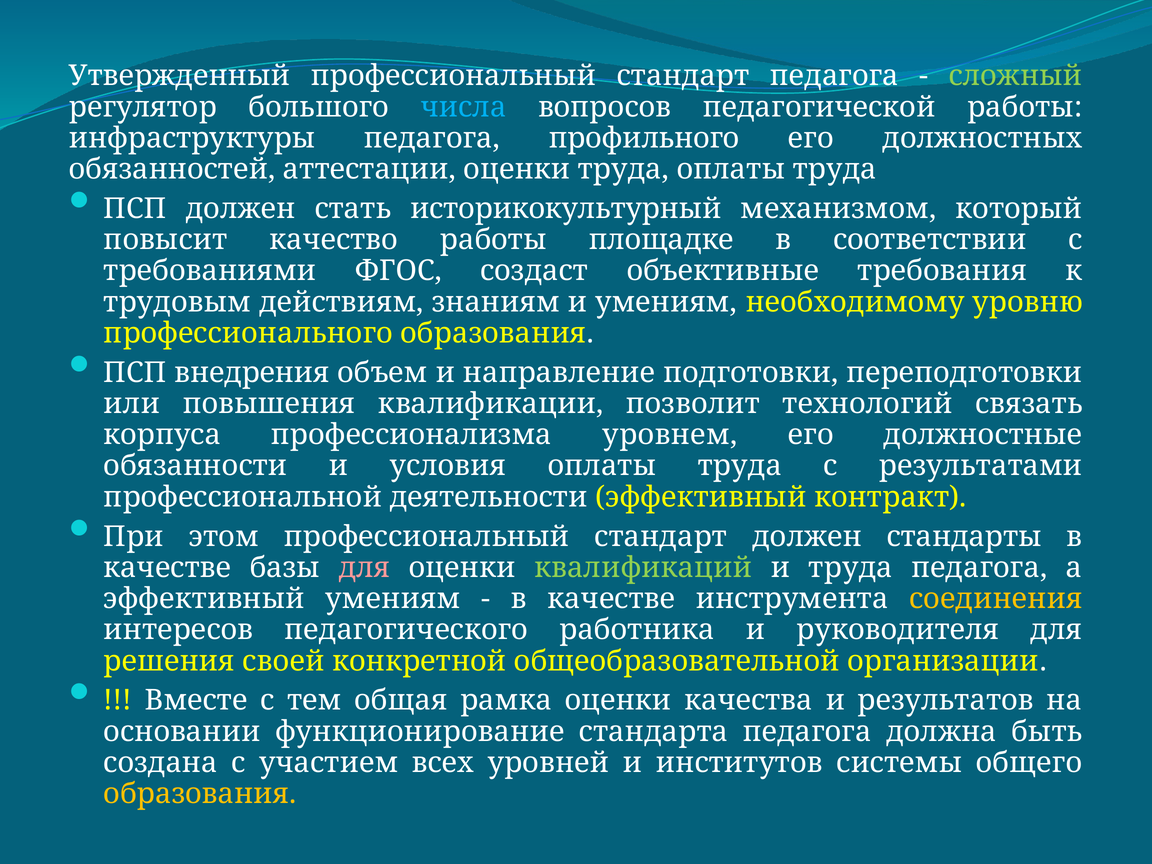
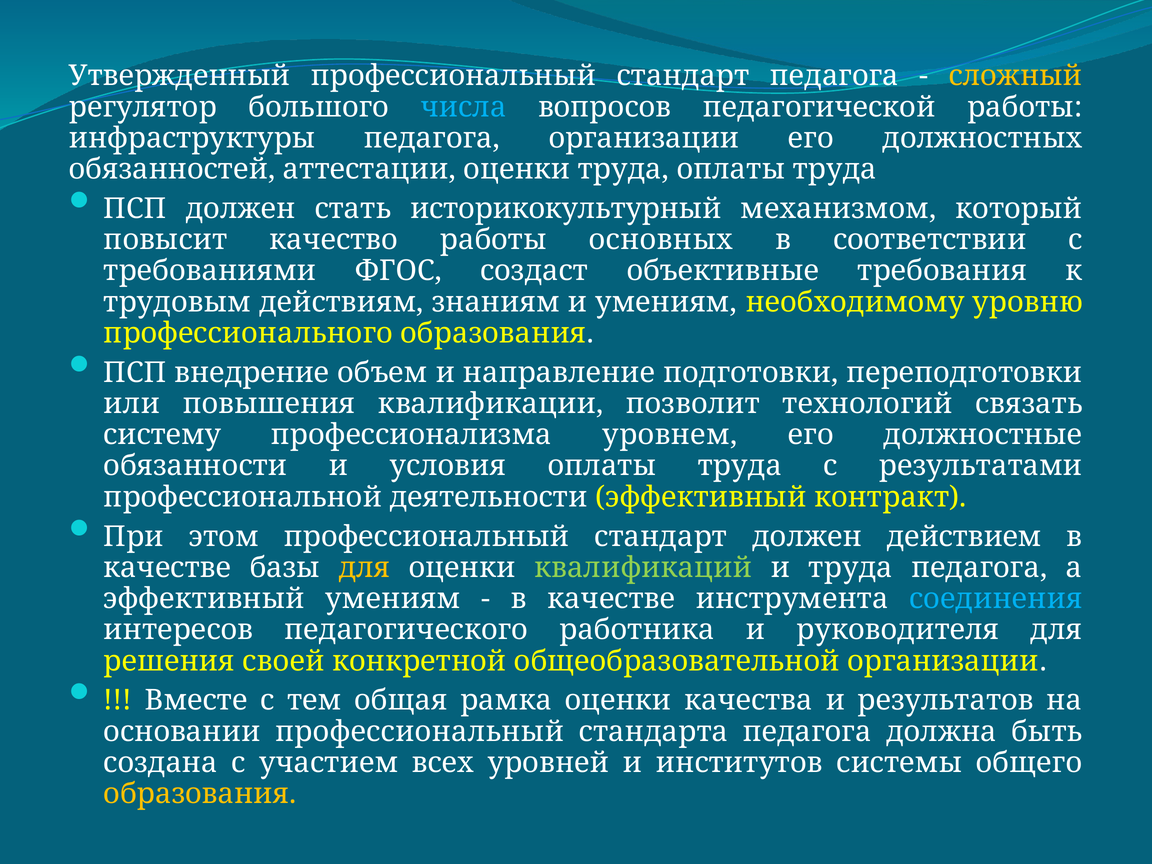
сложный colour: light green -> yellow (1015, 76)
педагога профильного: профильного -> организации (644, 138)
площадке: площадке -> основных (661, 240)
внедрения: внедрения -> внедрение (252, 373)
корпуса: корпуса -> систему (162, 435)
стандарты: стандарты -> действием (964, 537)
для colour: pink -> yellow (365, 568)
соединения colour: yellow -> light blue (996, 599)
основании функционирование: функционирование -> профессиональный (420, 732)
